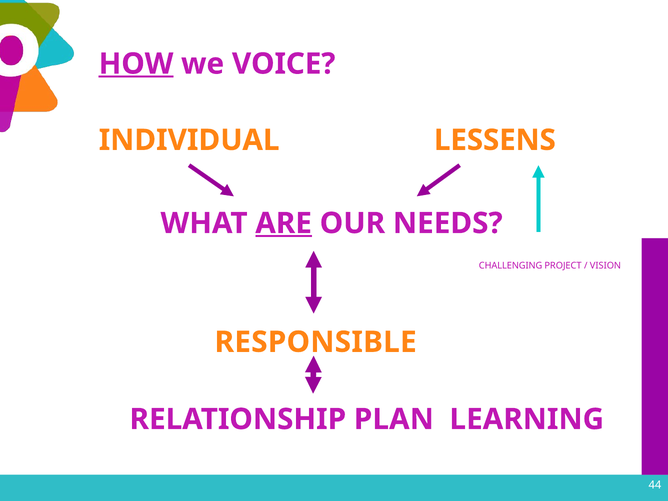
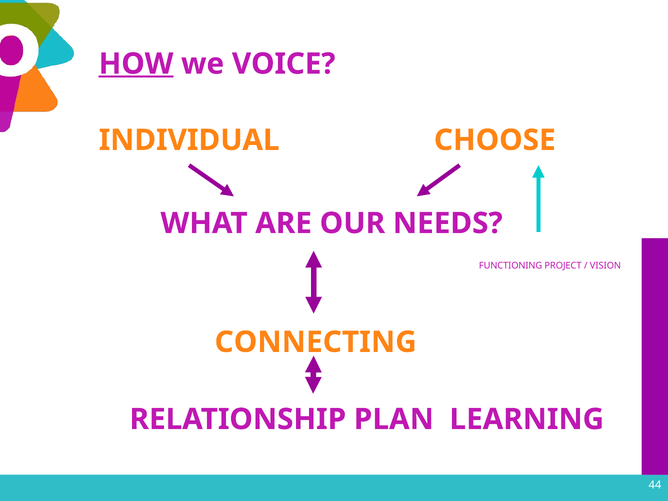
LESSENS: LESSENS -> CHOOSE (495, 140)
ARE underline: present -> none (284, 223)
CHALLENGING: CHALLENGING -> FUNCTIONING (511, 266)
RESPONSIBLE: RESPONSIBLE -> CONNECTING (316, 342)
